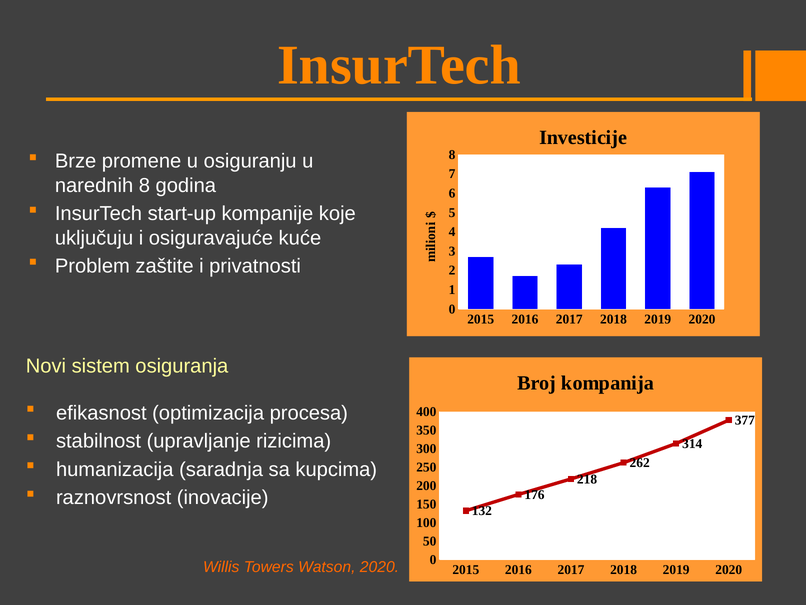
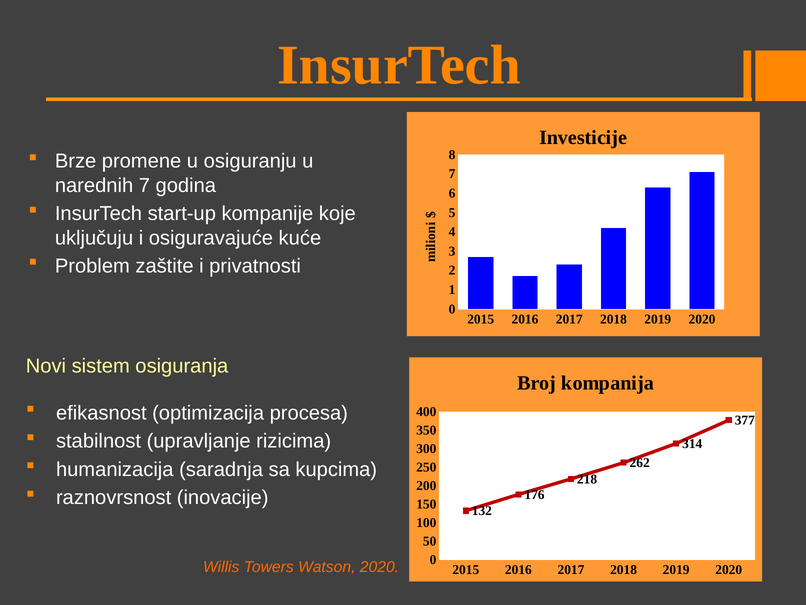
narednih 8: 8 -> 7 (144, 185)
